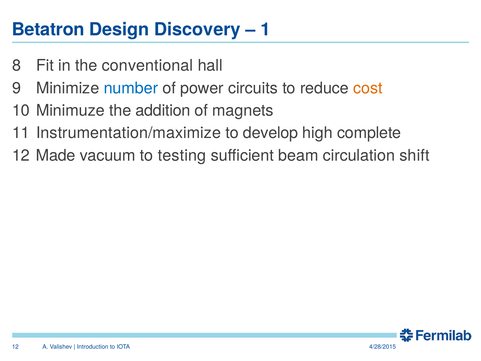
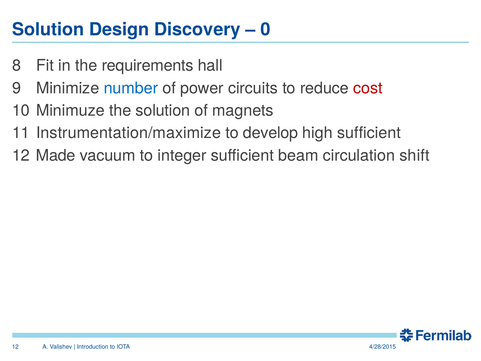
Betatron: Betatron -> Solution (48, 30)
1: 1 -> 0 (265, 30)
conventional: conventional -> requirements (148, 66)
cost colour: orange -> red (368, 88)
the addition: addition -> solution (163, 110)
high complete: complete -> sufficient (369, 133)
testing: testing -> integer (182, 155)
